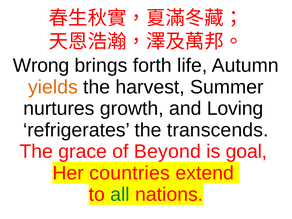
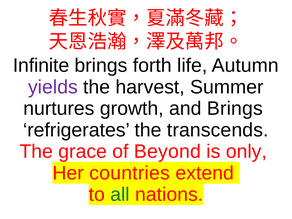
Wrong: Wrong -> Infinite (41, 66)
yields colour: orange -> purple (53, 87)
and Loving: Loving -> Brings (235, 109)
goal: goal -> only (246, 152)
